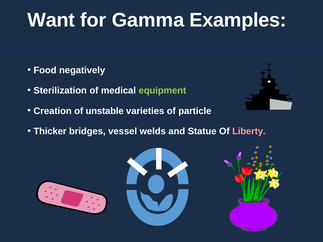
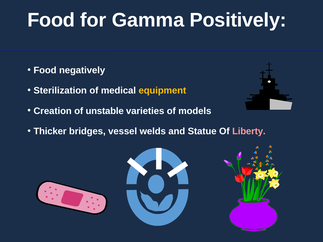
Want: Want -> Food (51, 20)
Examples: Examples -> Positively (238, 20)
equipment colour: light green -> yellow (162, 91)
particle: particle -> models (195, 111)
